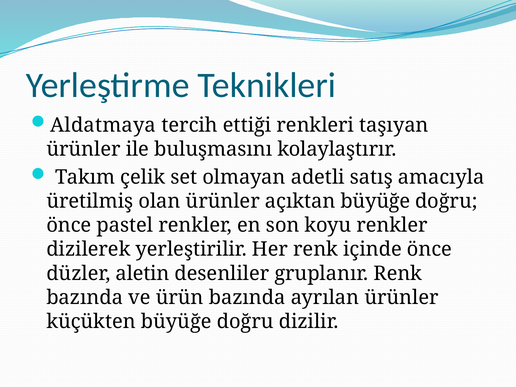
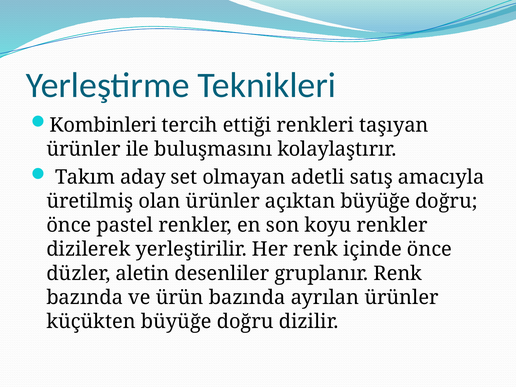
Aldatmaya: Aldatmaya -> Kombinleri (103, 125)
çelik: çelik -> aday (143, 177)
